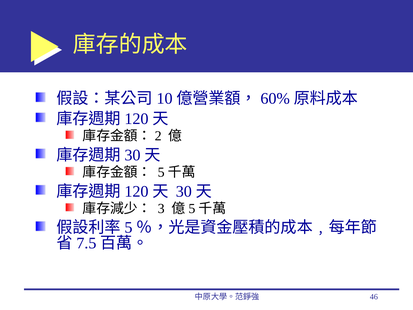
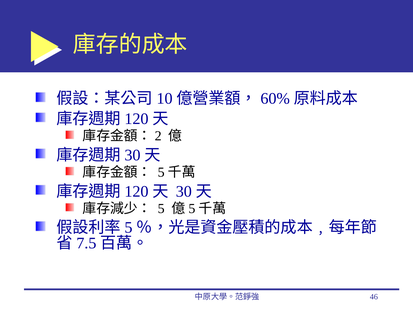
3: 3 -> 5 (161, 208)
